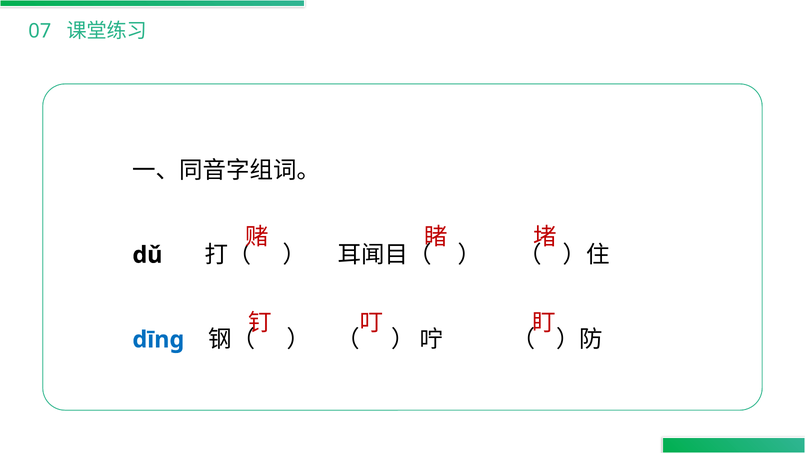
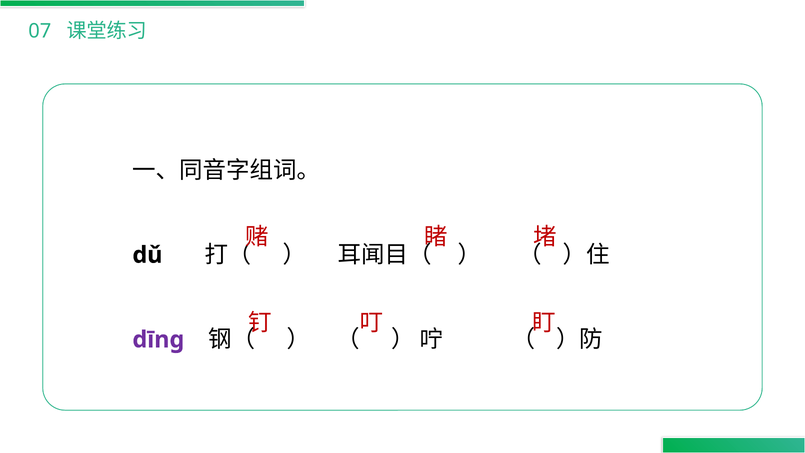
dīnɡ colour: blue -> purple (158, 339)
